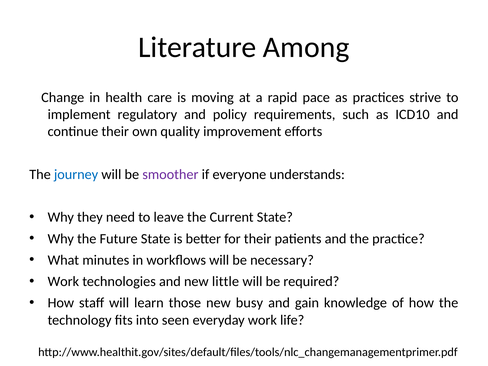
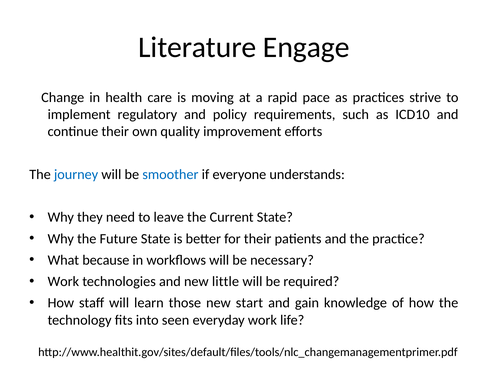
Among: Among -> Engage (306, 47)
smoother colour: purple -> blue (170, 174)
minutes: minutes -> because (106, 260)
busy: busy -> start (249, 303)
